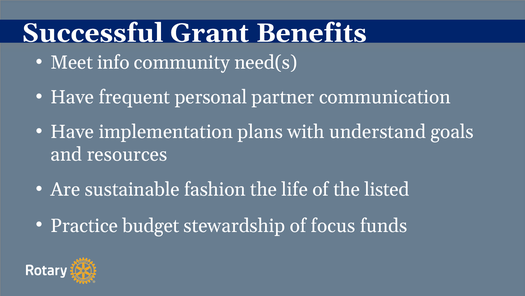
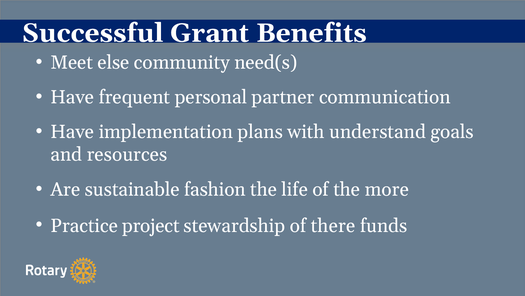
info: info -> else (113, 62)
listed: listed -> more (387, 189)
budget: budget -> project (151, 225)
focus: focus -> there (333, 225)
